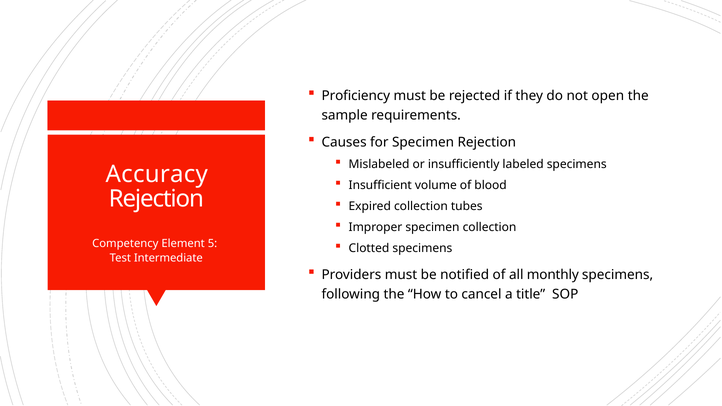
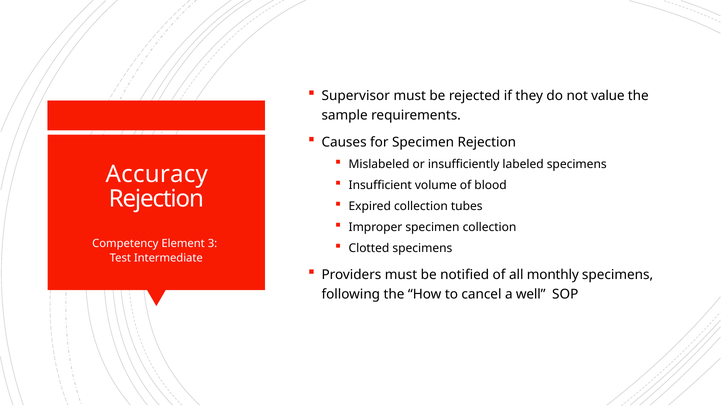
Proficiency: Proficiency -> Supervisor (356, 96)
open: open -> value (608, 96)
5: 5 -> 3 (213, 244)
title: title -> well (531, 294)
